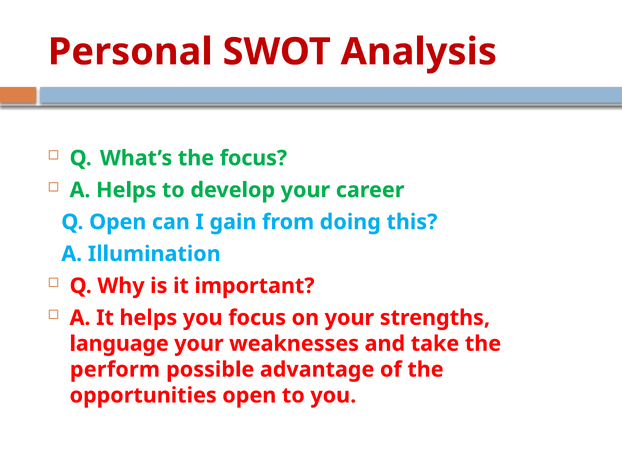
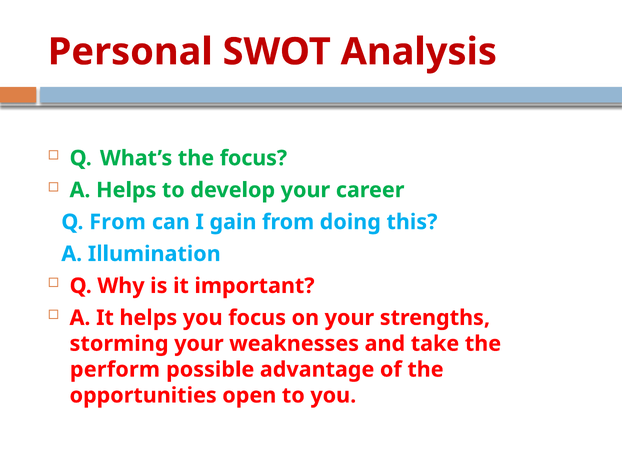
Q Open: Open -> From (118, 222)
language: language -> storming (119, 344)
